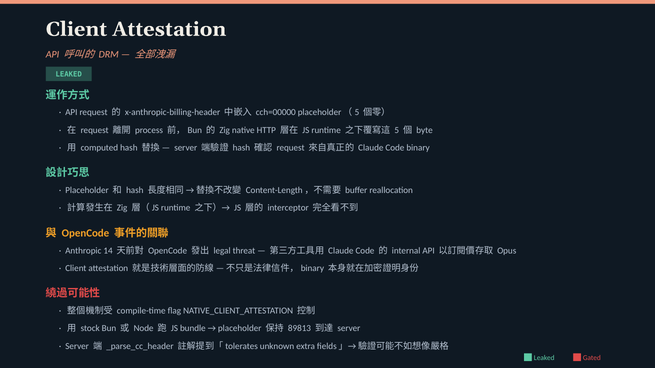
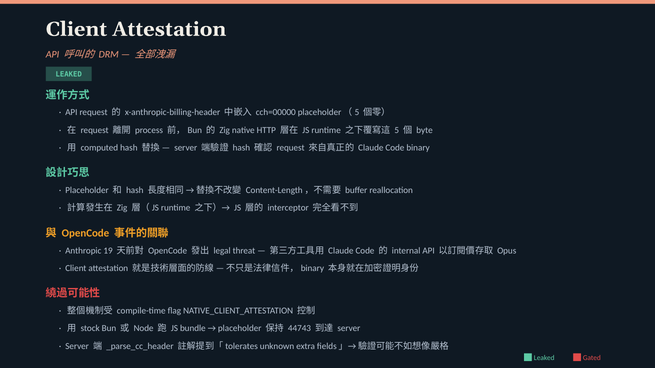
14: 14 -> 19 (108, 251)
89813: 89813 -> 44743 (299, 329)
